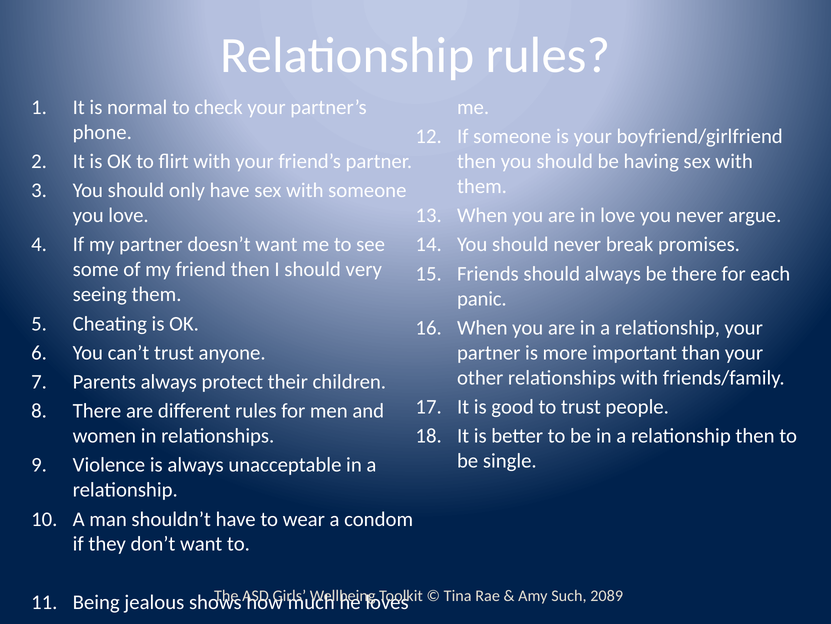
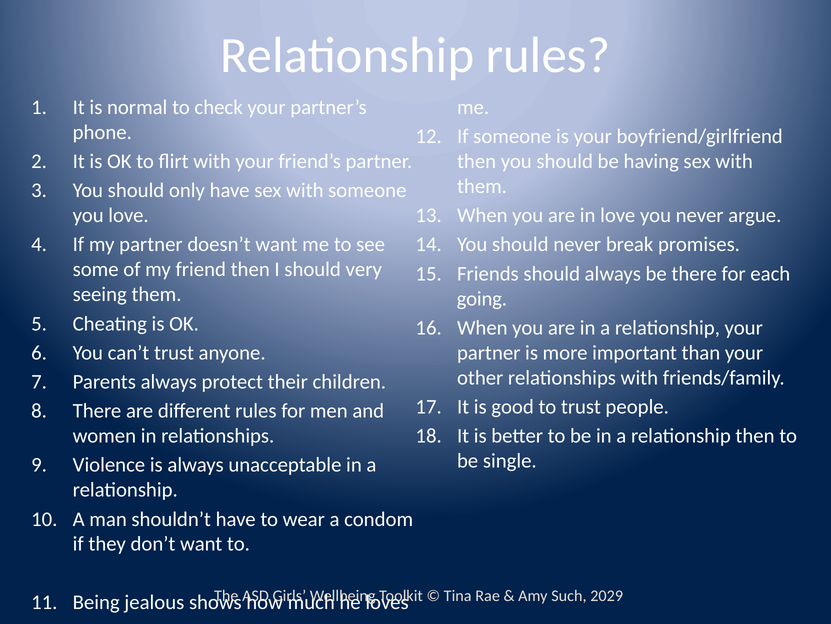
panic: panic -> going (482, 298)
2089: 2089 -> 2029 (607, 595)
